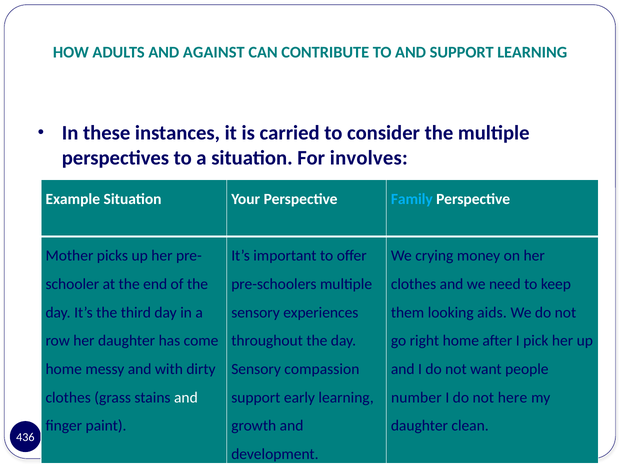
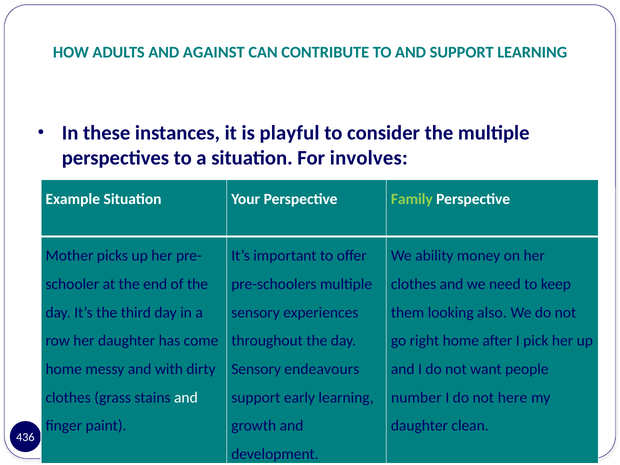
carried: carried -> playful (290, 133)
Family colour: light blue -> light green (412, 199)
crying: crying -> ability (434, 256)
aids: aids -> also (492, 312)
compassion: compassion -> endeavours (322, 369)
